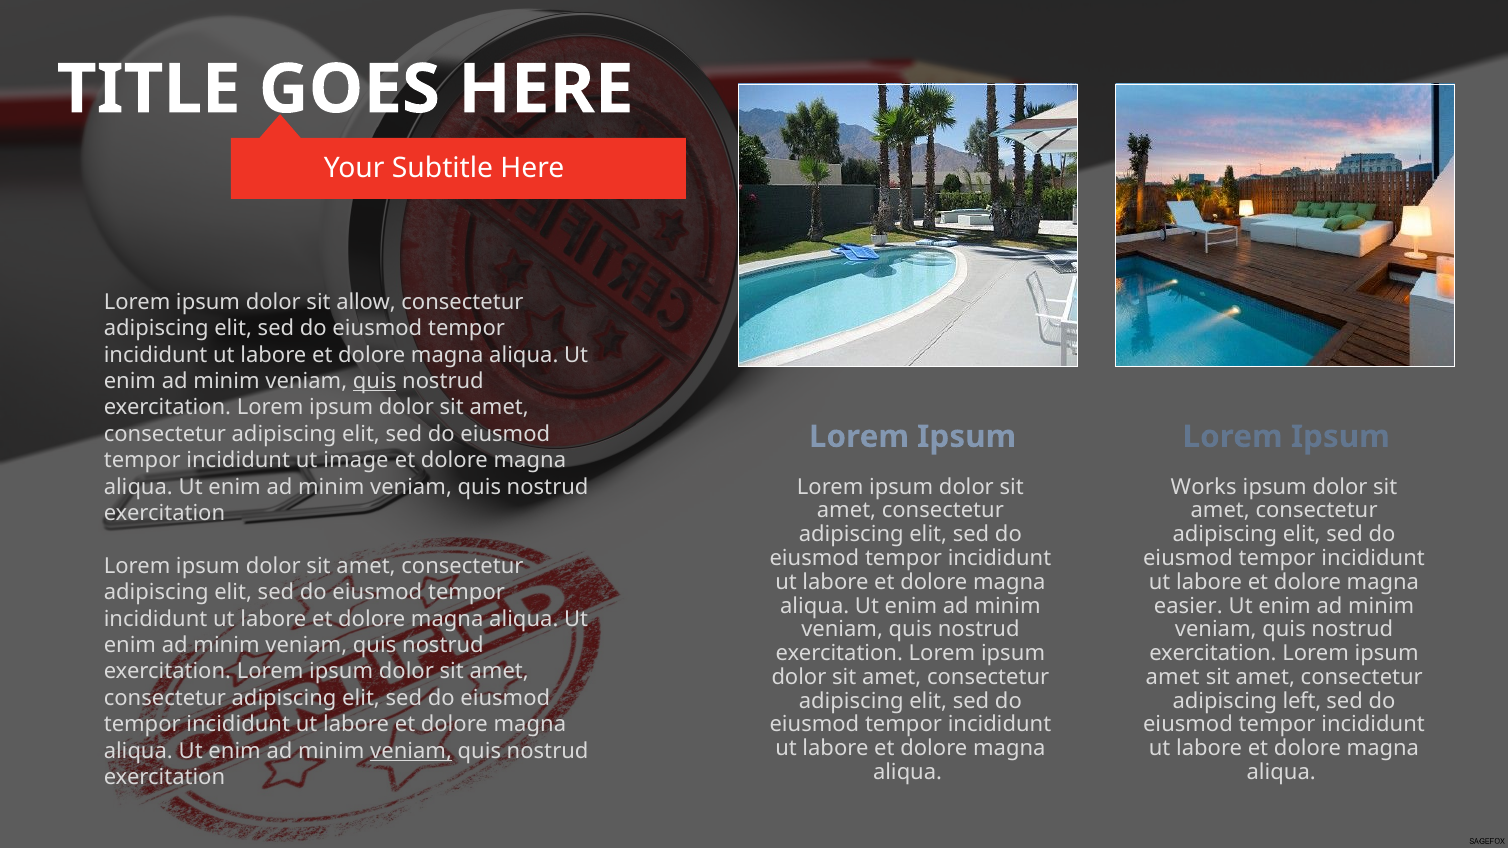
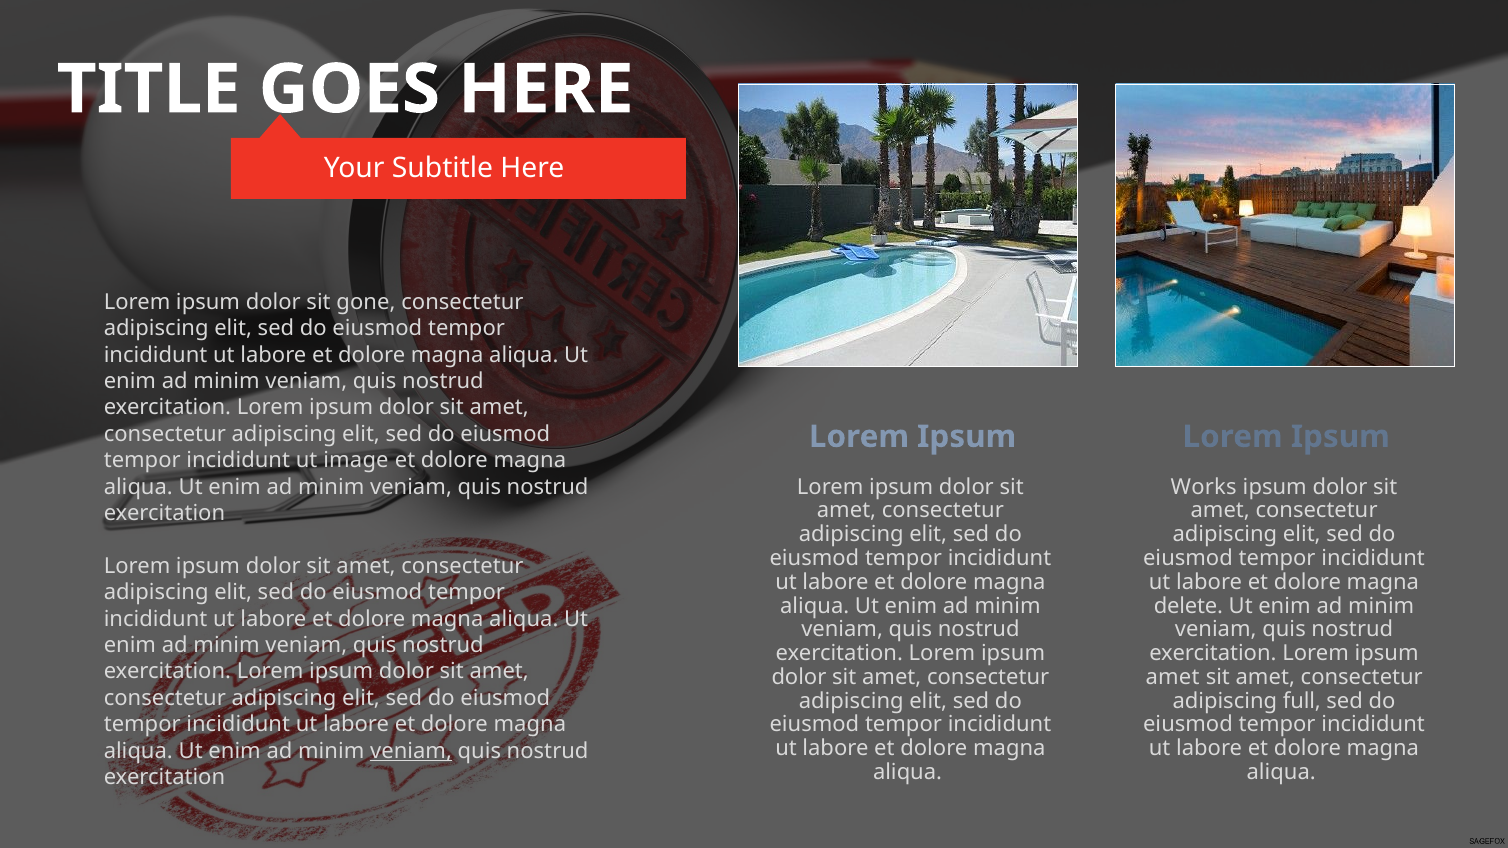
allow: allow -> gone (366, 302)
quis underline: present -> none (375, 381)
easier: easier -> delete (1188, 606)
left: left -> full (1302, 701)
